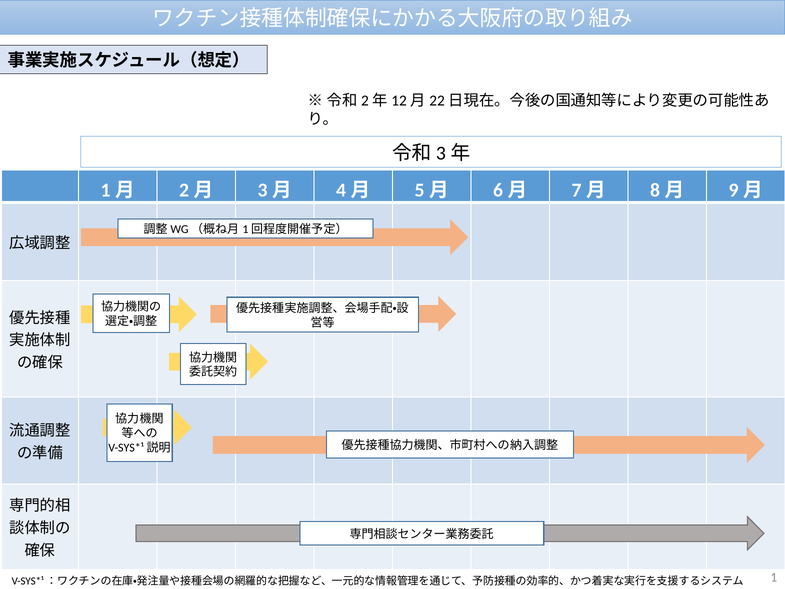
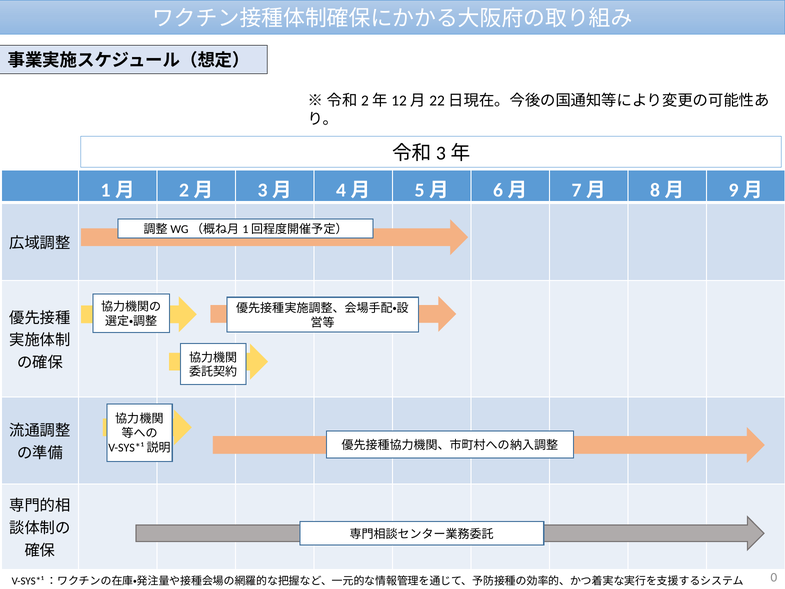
1: 1 -> 0 (774, 577)
